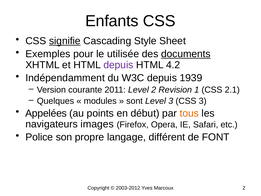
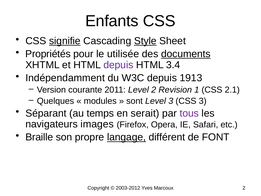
Style underline: none -> present (145, 41)
Exemples: Exemples -> Propriétés (48, 54)
4.2: 4.2 -> 3.4 (173, 65)
1939: 1939 -> 1913 (191, 78)
Appelées: Appelées -> Séparant (46, 113)
points: points -> temps (100, 113)
début: début -> serait (145, 113)
tous colour: orange -> purple (189, 113)
Police: Police -> Braille (39, 137)
langage underline: none -> present (126, 137)
